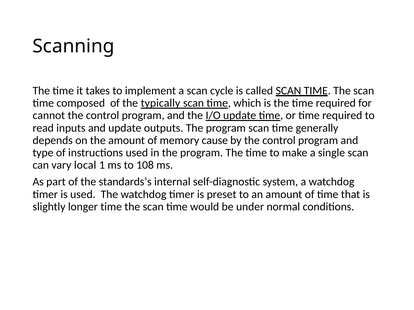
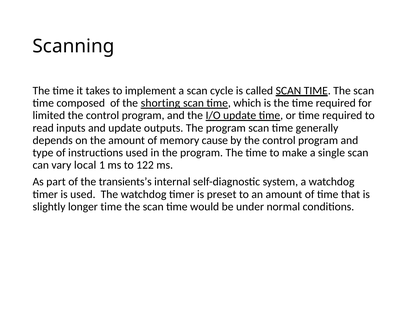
typically: typically -> shorting (161, 103)
cannot: cannot -> limited (49, 116)
108: 108 -> 122 (145, 165)
standards’s: standards’s -> transients’s (125, 182)
